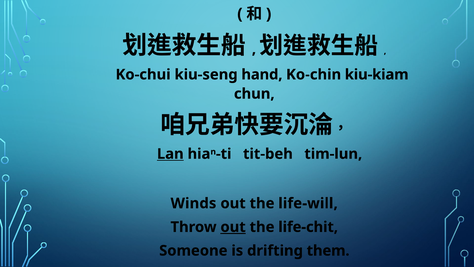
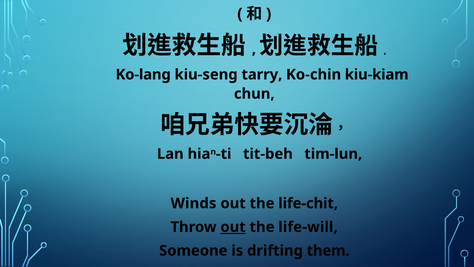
Ko-chui: Ko-chui -> Ko-lang (143, 74)
hand: hand -> tarry (262, 74)
Lan underline: present -> none (170, 154)
life-will: life-will -> life-chit (308, 203)
life-chit: life-chit -> life-will (308, 227)
